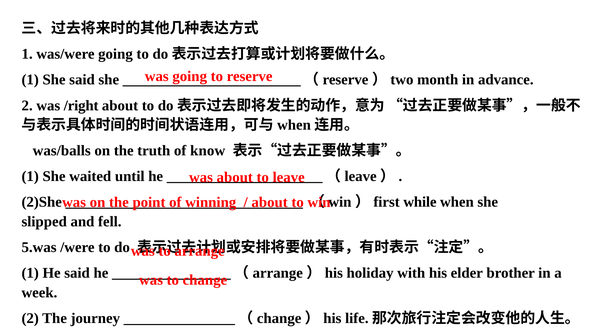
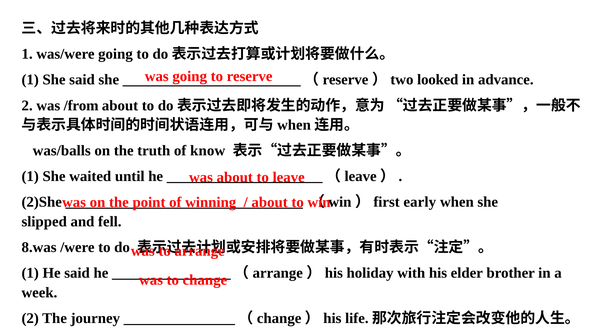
month: month -> looked (438, 80)
/right: /right -> /from (81, 106)
while: while -> early (420, 202)
5.was: 5.was -> 8.was (39, 248)
